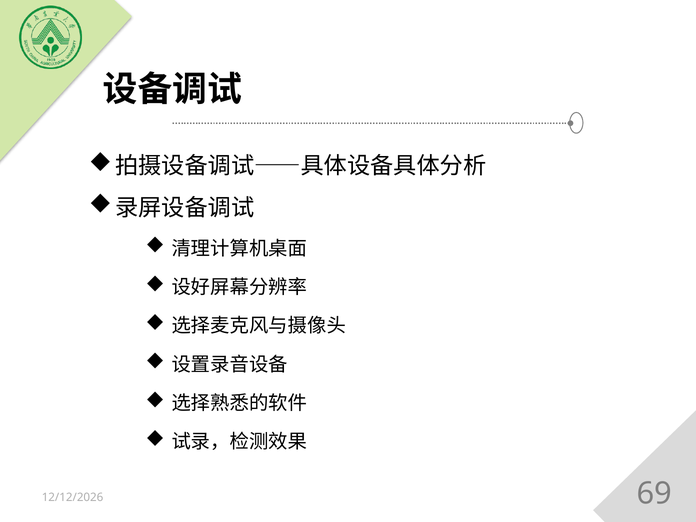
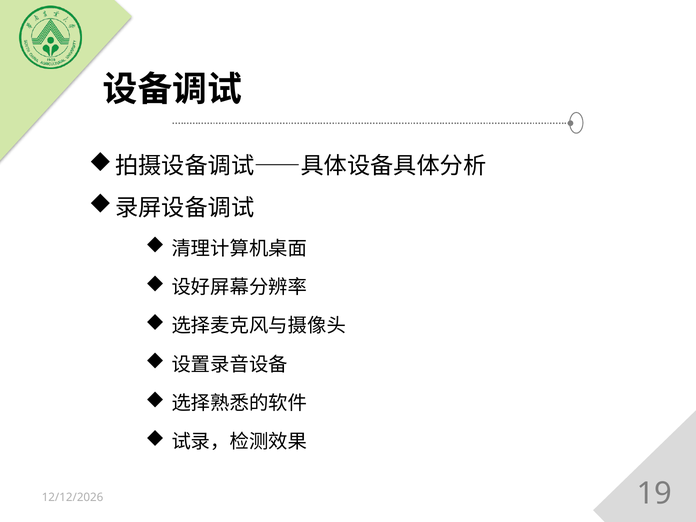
69: 69 -> 19 (654, 494)
